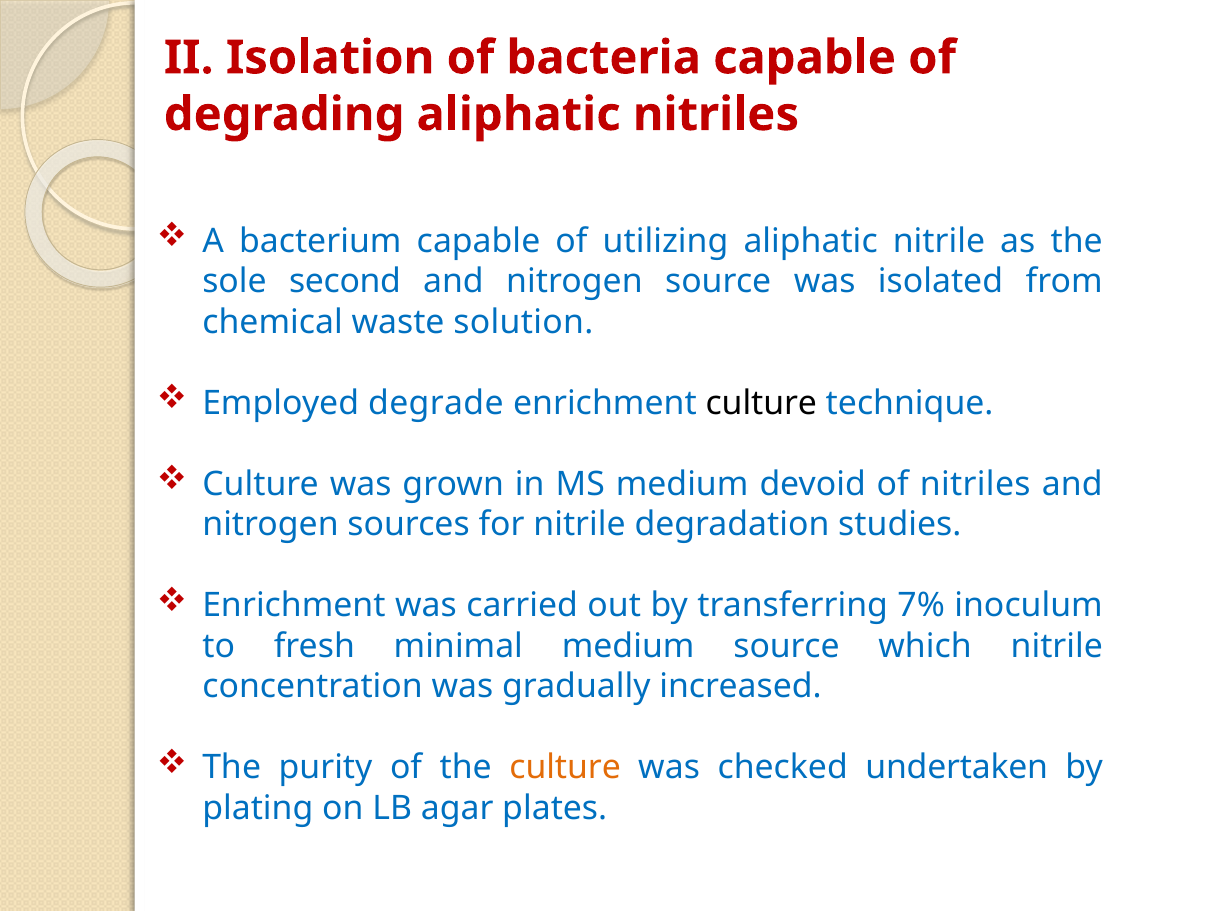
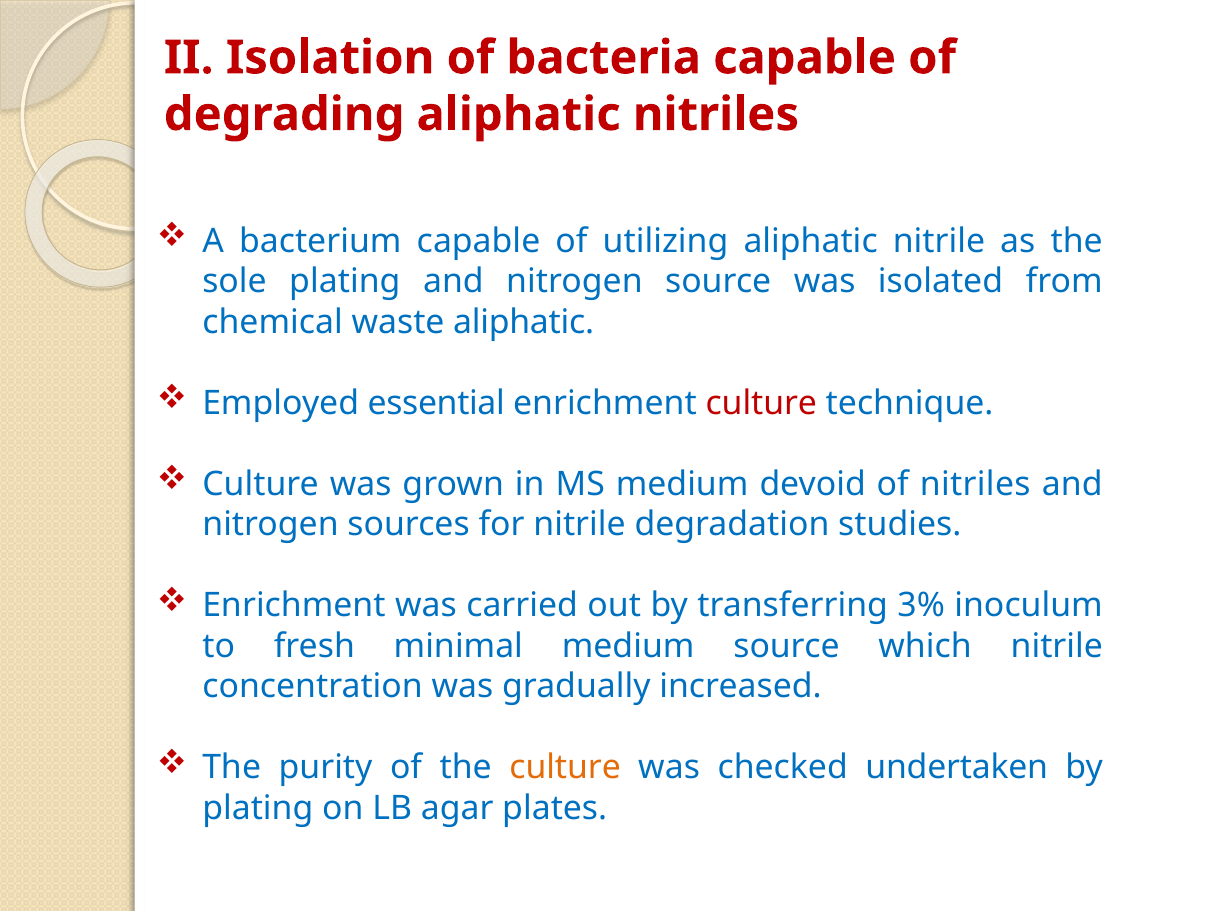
sole second: second -> plating (345, 282)
waste solution: solution -> aliphatic (524, 322)
degrade: degrade -> essential (436, 403)
culture colour: black -> red (761, 403)
7%: 7% -> 3% (921, 606)
